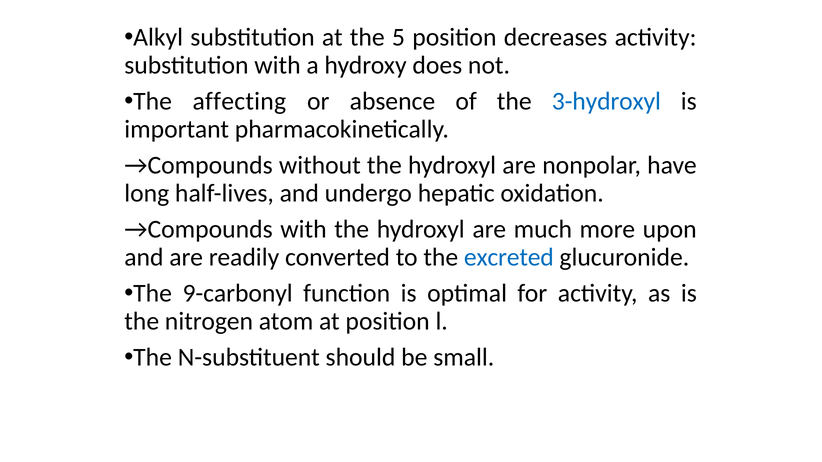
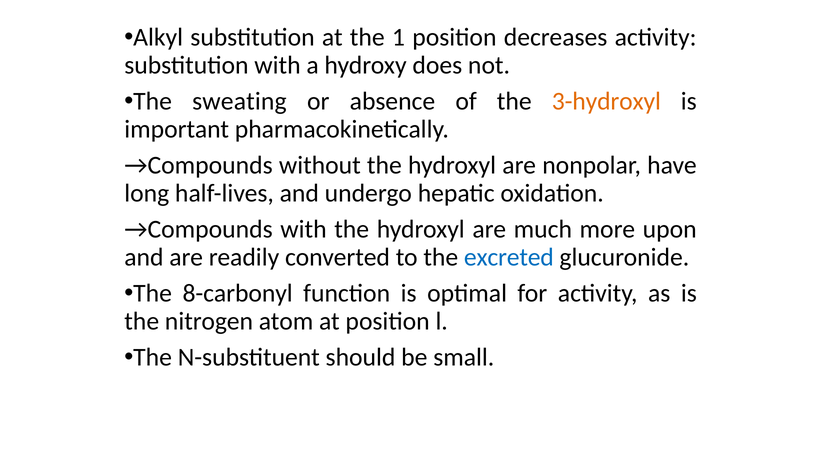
5: 5 -> 1 (398, 37)
affecting: affecting -> sweating (239, 101)
3-hydroxyl colour: blue -> orange (606, 101)
9-carbonyl: 9-carbonyl -> 8-carbonyl (238, 294)
